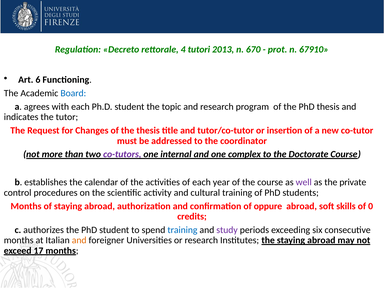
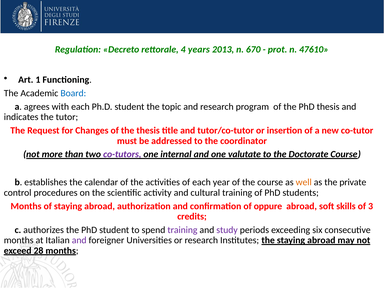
tutori: tutori -> years (199, 49)
67910: 67910 -> 47610 (314, 49)
6: 6 -> 1 (38, 80)
complex: complex -> valutate (244, 154)
well colour: purple -> orange (304, 182)
0: 0 -> 3 (371, 206)
training colour: blue -> purple (182, 230)
and colour: orange -> purple (79, 240)
17: 17 -> 28 (38, 251)
